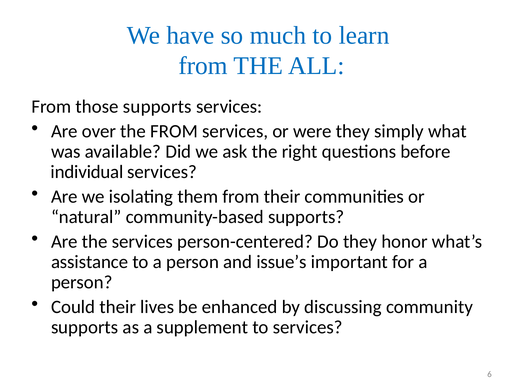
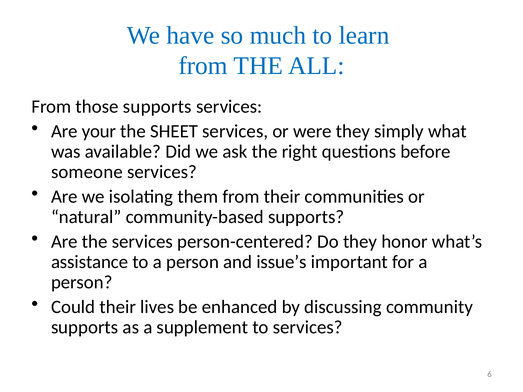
over: over -> your (99, 131)
the FROM: FROM -> SHEET (174, 131)
individual: individual -> someone (87, 172)
